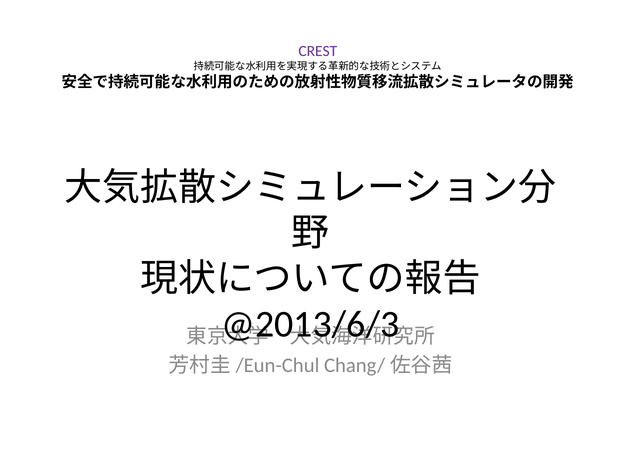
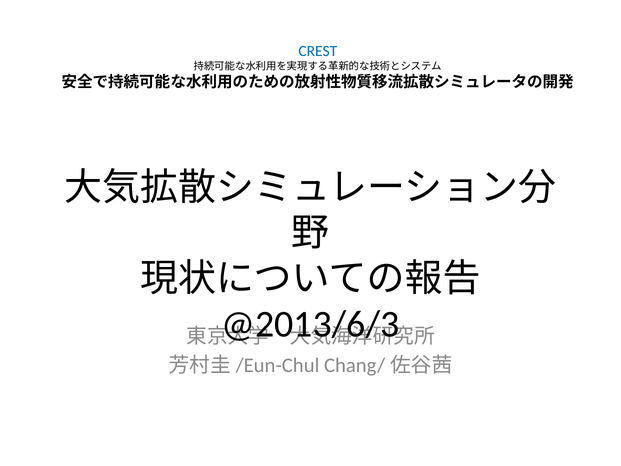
CREST colour: purple -> blue (318, 51)
